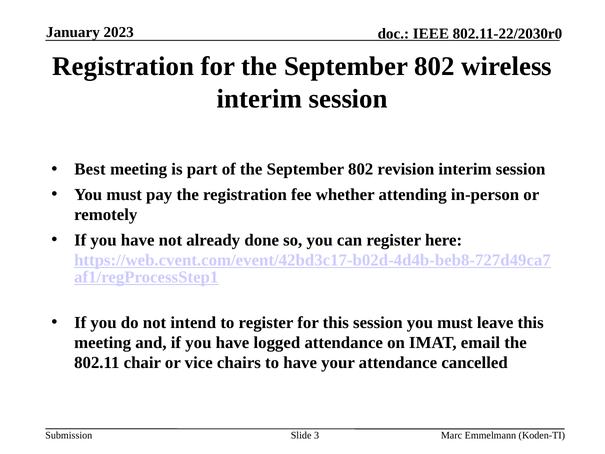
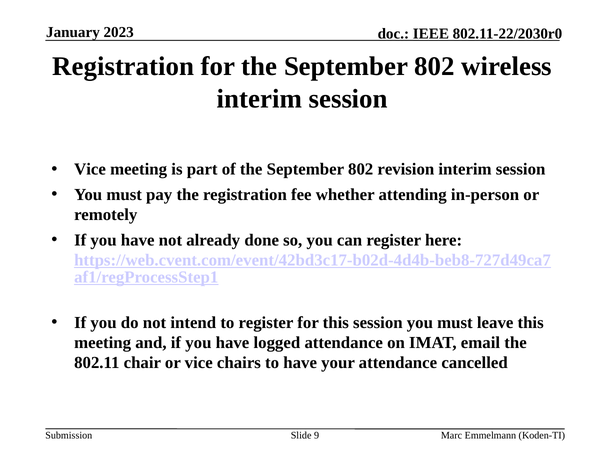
Best: Best -> Vice (90, 169)
3: 3 -> 9 (317, 435)
